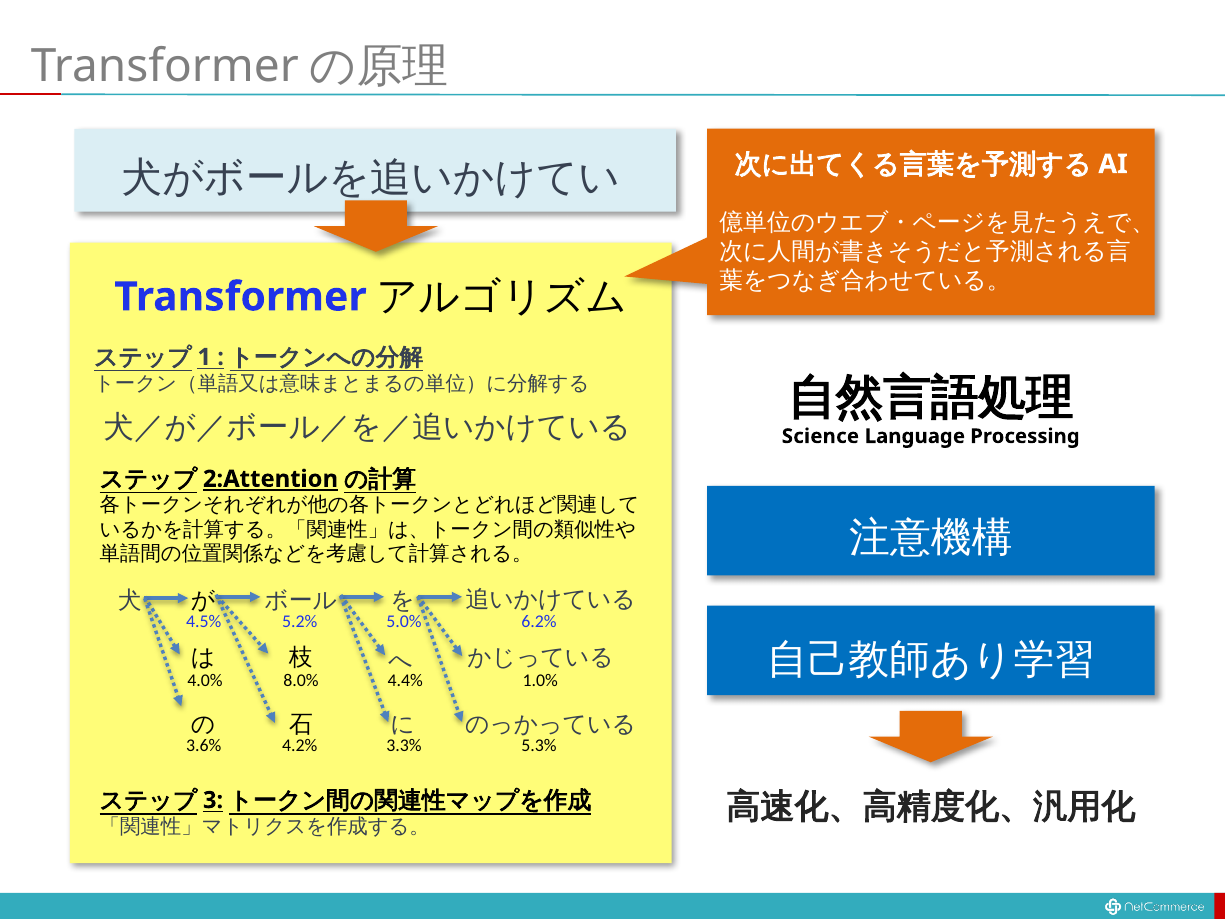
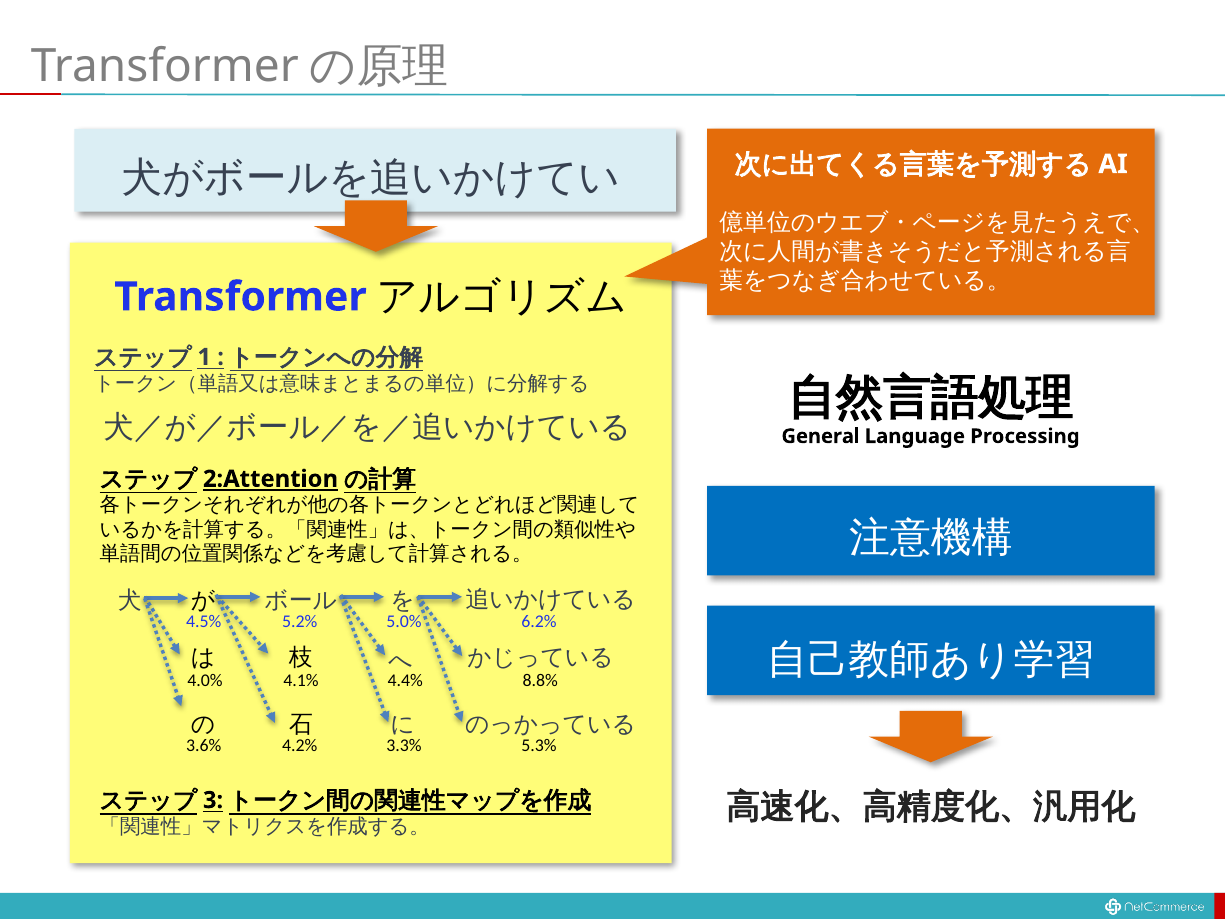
Science: Science -> General (821, 436)
8.0%: 8.0% -> 4.1% (301, 681)
1.0%: 1.0% -> 8.8% (540, 681)
